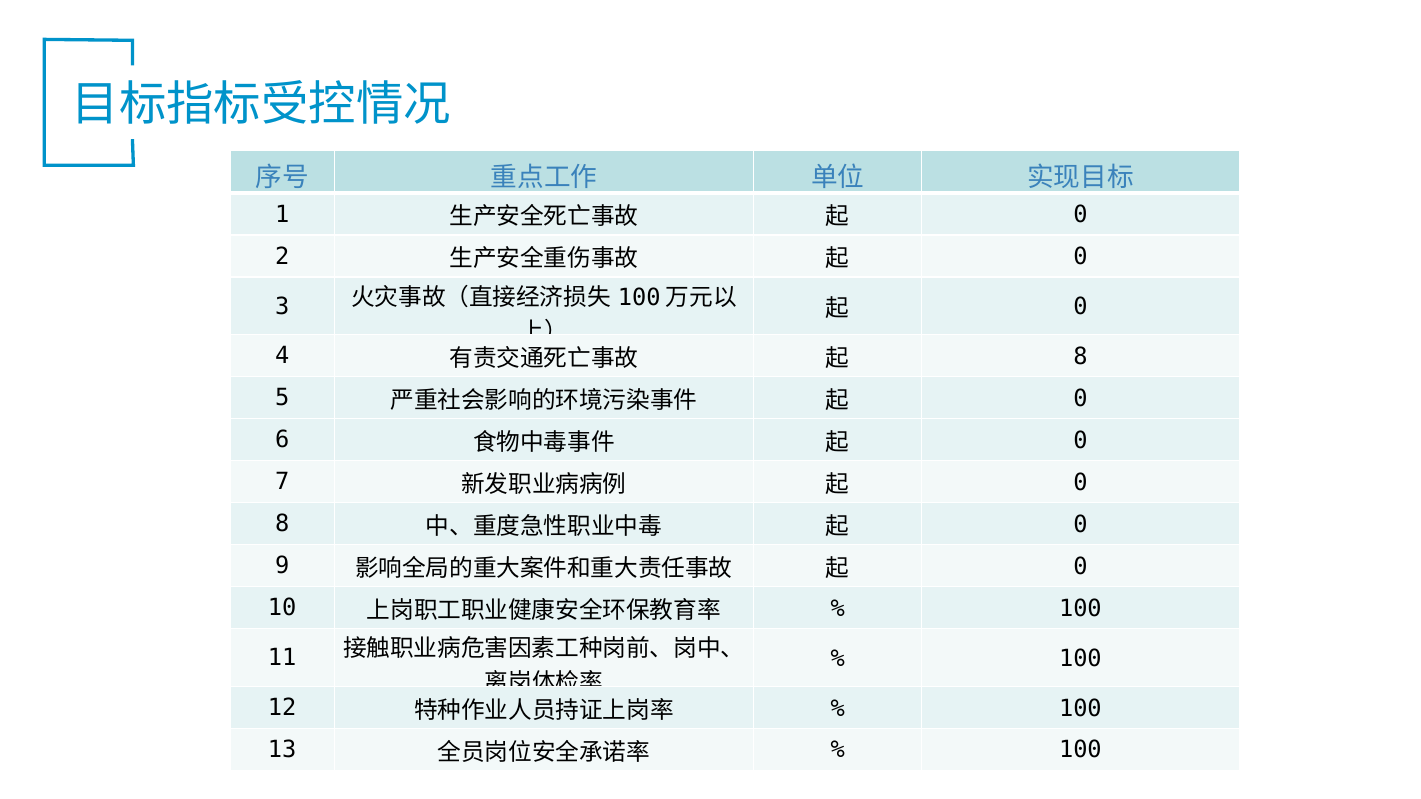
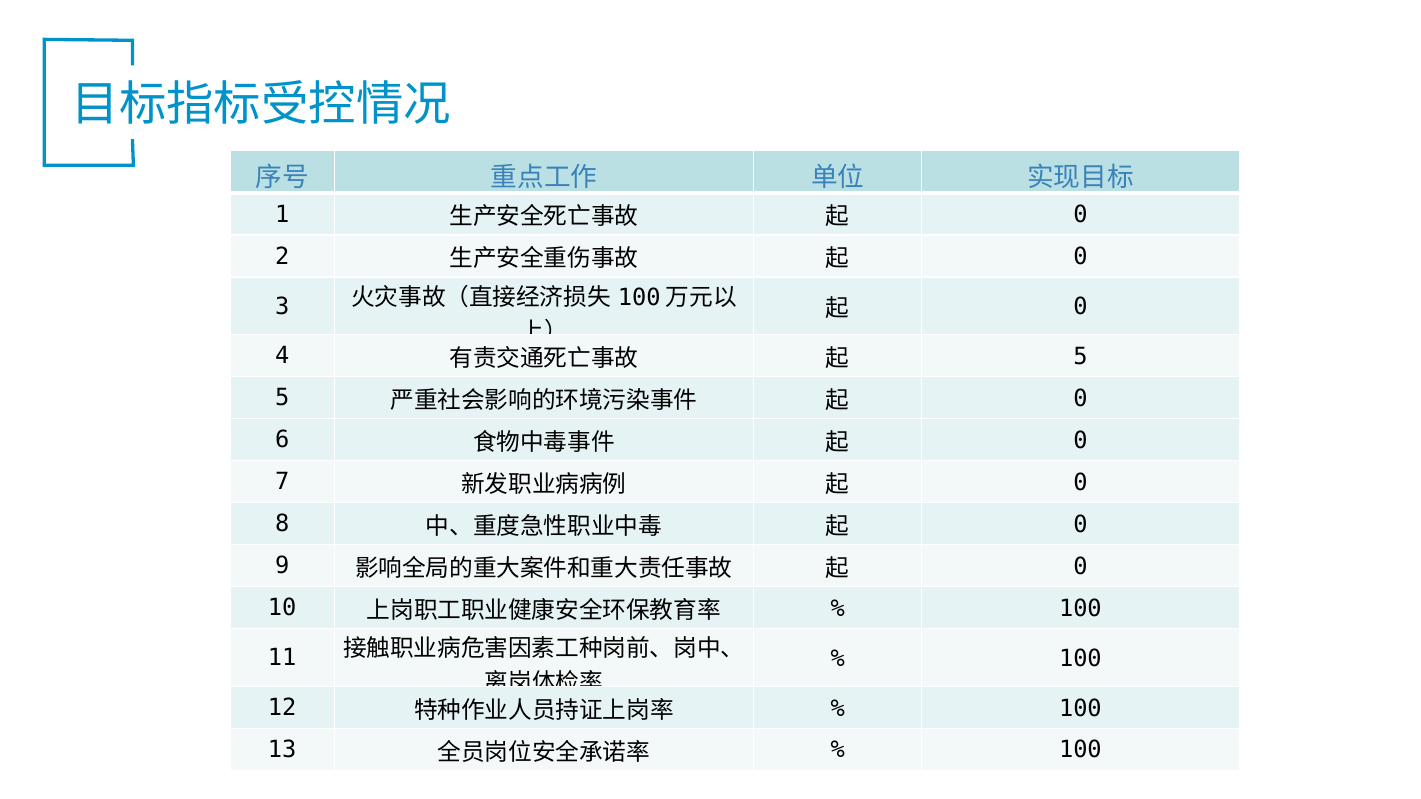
8: 8 -> 5 (1080, 357)
